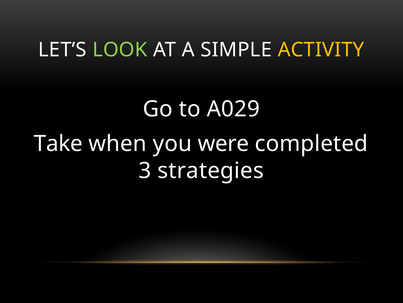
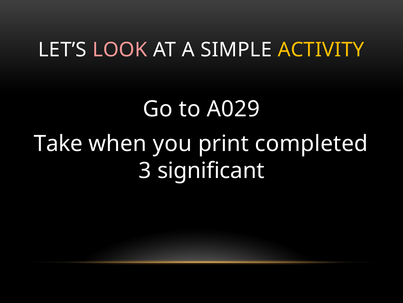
LOOK colour: light green -> pink (120, 50)
were: were -> print (223, 143)
strategies: strategies -> significant (211, 170)
